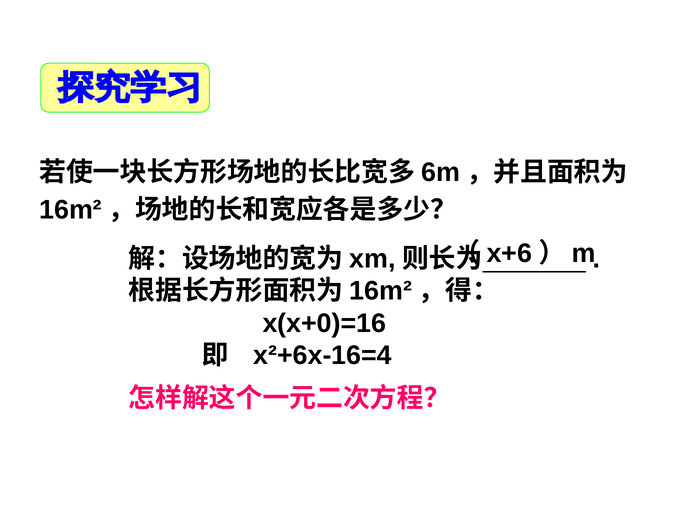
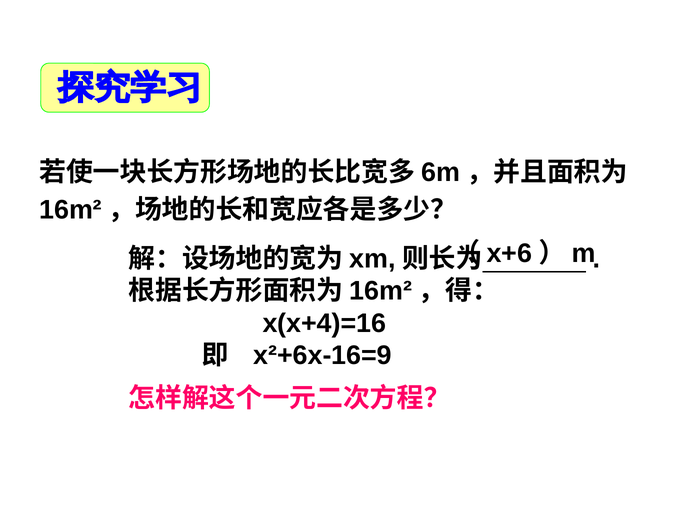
x(x+0)=16: x(x+0)=16 -> x(x+4)=16 (324, 323)
x²+6x-16=4: x²+6x-16=4 -> x²+6x-16=9 (323, 356)
